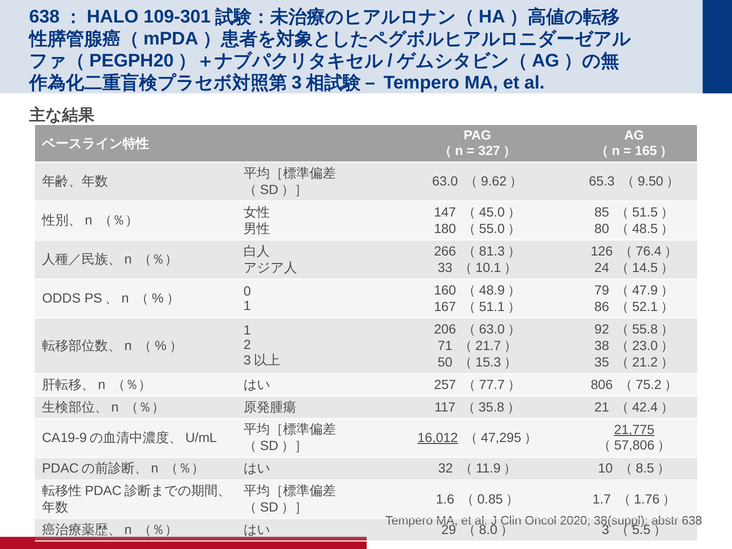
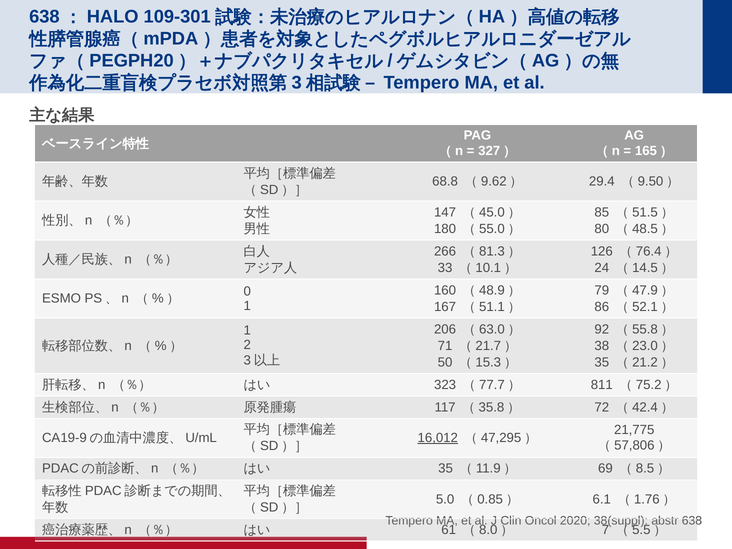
63.0: 63.0 -> 68.8 (445, 181)
65.3: 65.3 -> 29.4 (602, 181)
ODDS: ODDS -> ESMO (62, 298)
257: 257 -> 323 (445, 385)
806: 806 -> 811 (602, 385)
21: 21 -> 72 (602, 407)
21,775 underline: present -> none (634, 430)
32: 32 -> 35 (446, 469)
10: 10 -> 69 (605, 469)
1.6: 1.6 -> 5.0 (445, 499)
1.7: 1.7 -> 6.1 (602, 499)
29: 29 -> 61 (449, 530)
3: 3 -> 7 (605, 530)
